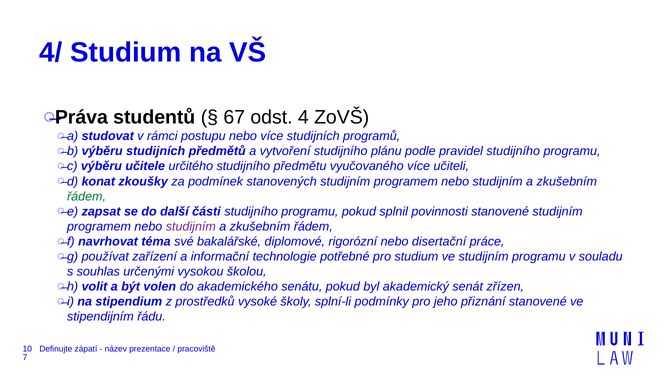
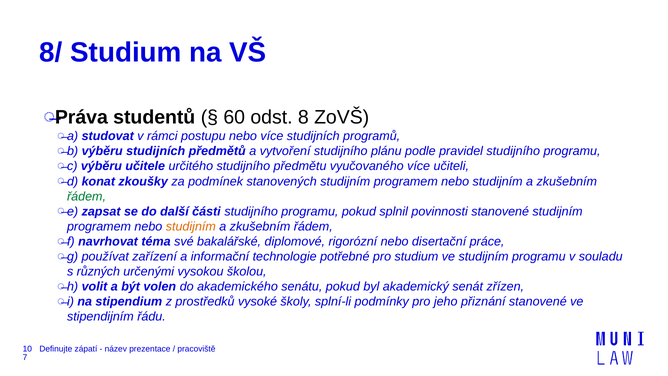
4/: 4/ -> 8/ (51, 53)
67: 67 -> 60 (234, 117)
4: 4 -> 8 (303, 117)
studijním colour: purple -> orange (191, 226)
souhlas: souhlas -> různých (98, 271)
